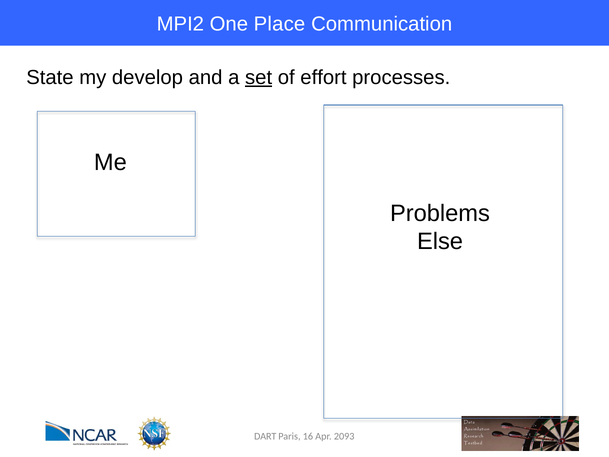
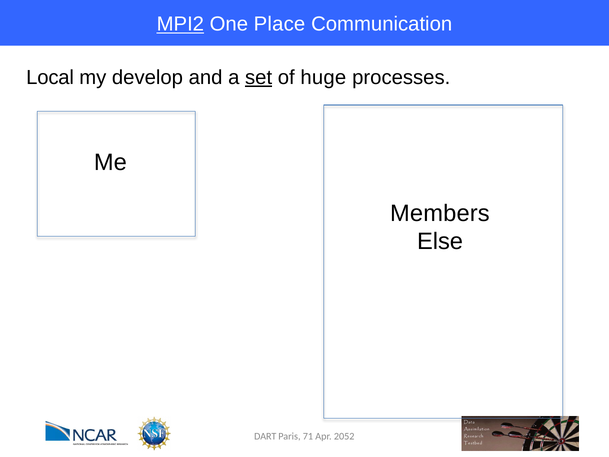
MPI2 underline: none -> present (180, 24)
State: State -> Local (50, 77)
effort: effort -> huge (323, 77)
Problems: Problems -> Members (440, 213)
16: 16 -> 71 (308, 436)
2093: 2093 -> 2052 (344, 436)
